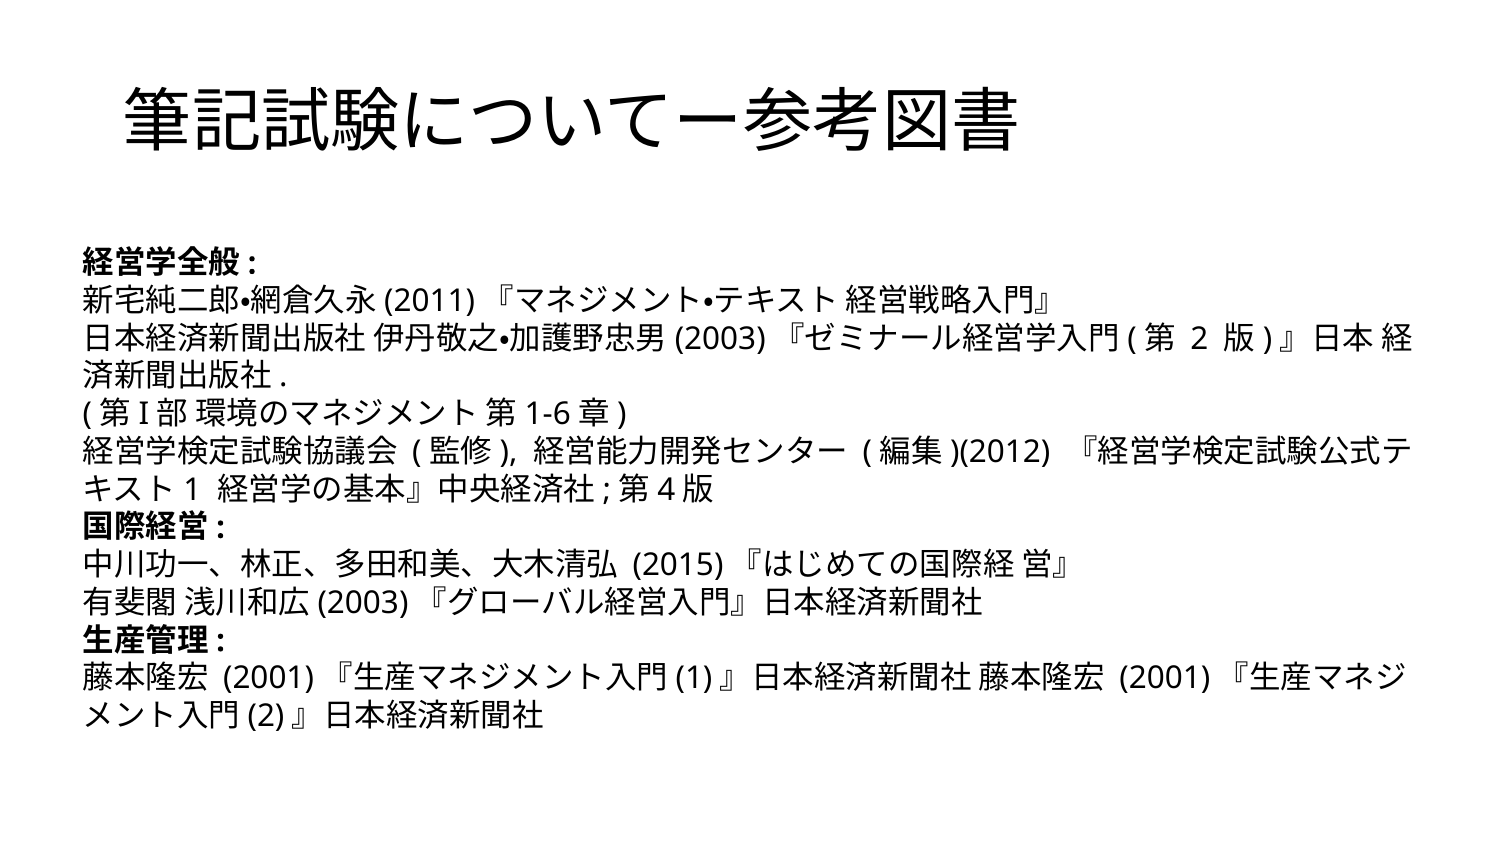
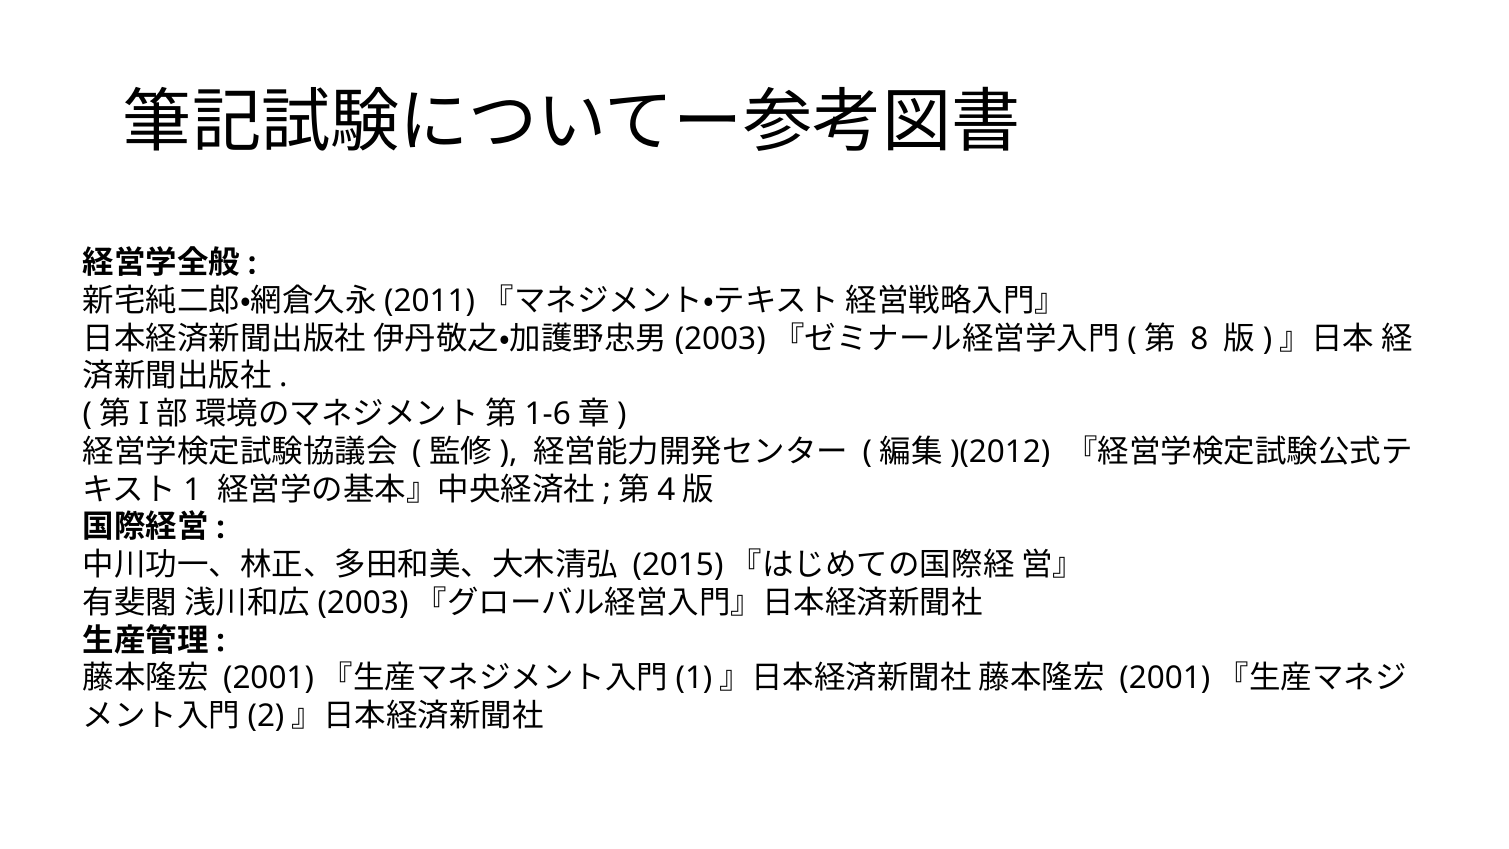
2: 2 -> 8 (1199, 339)
